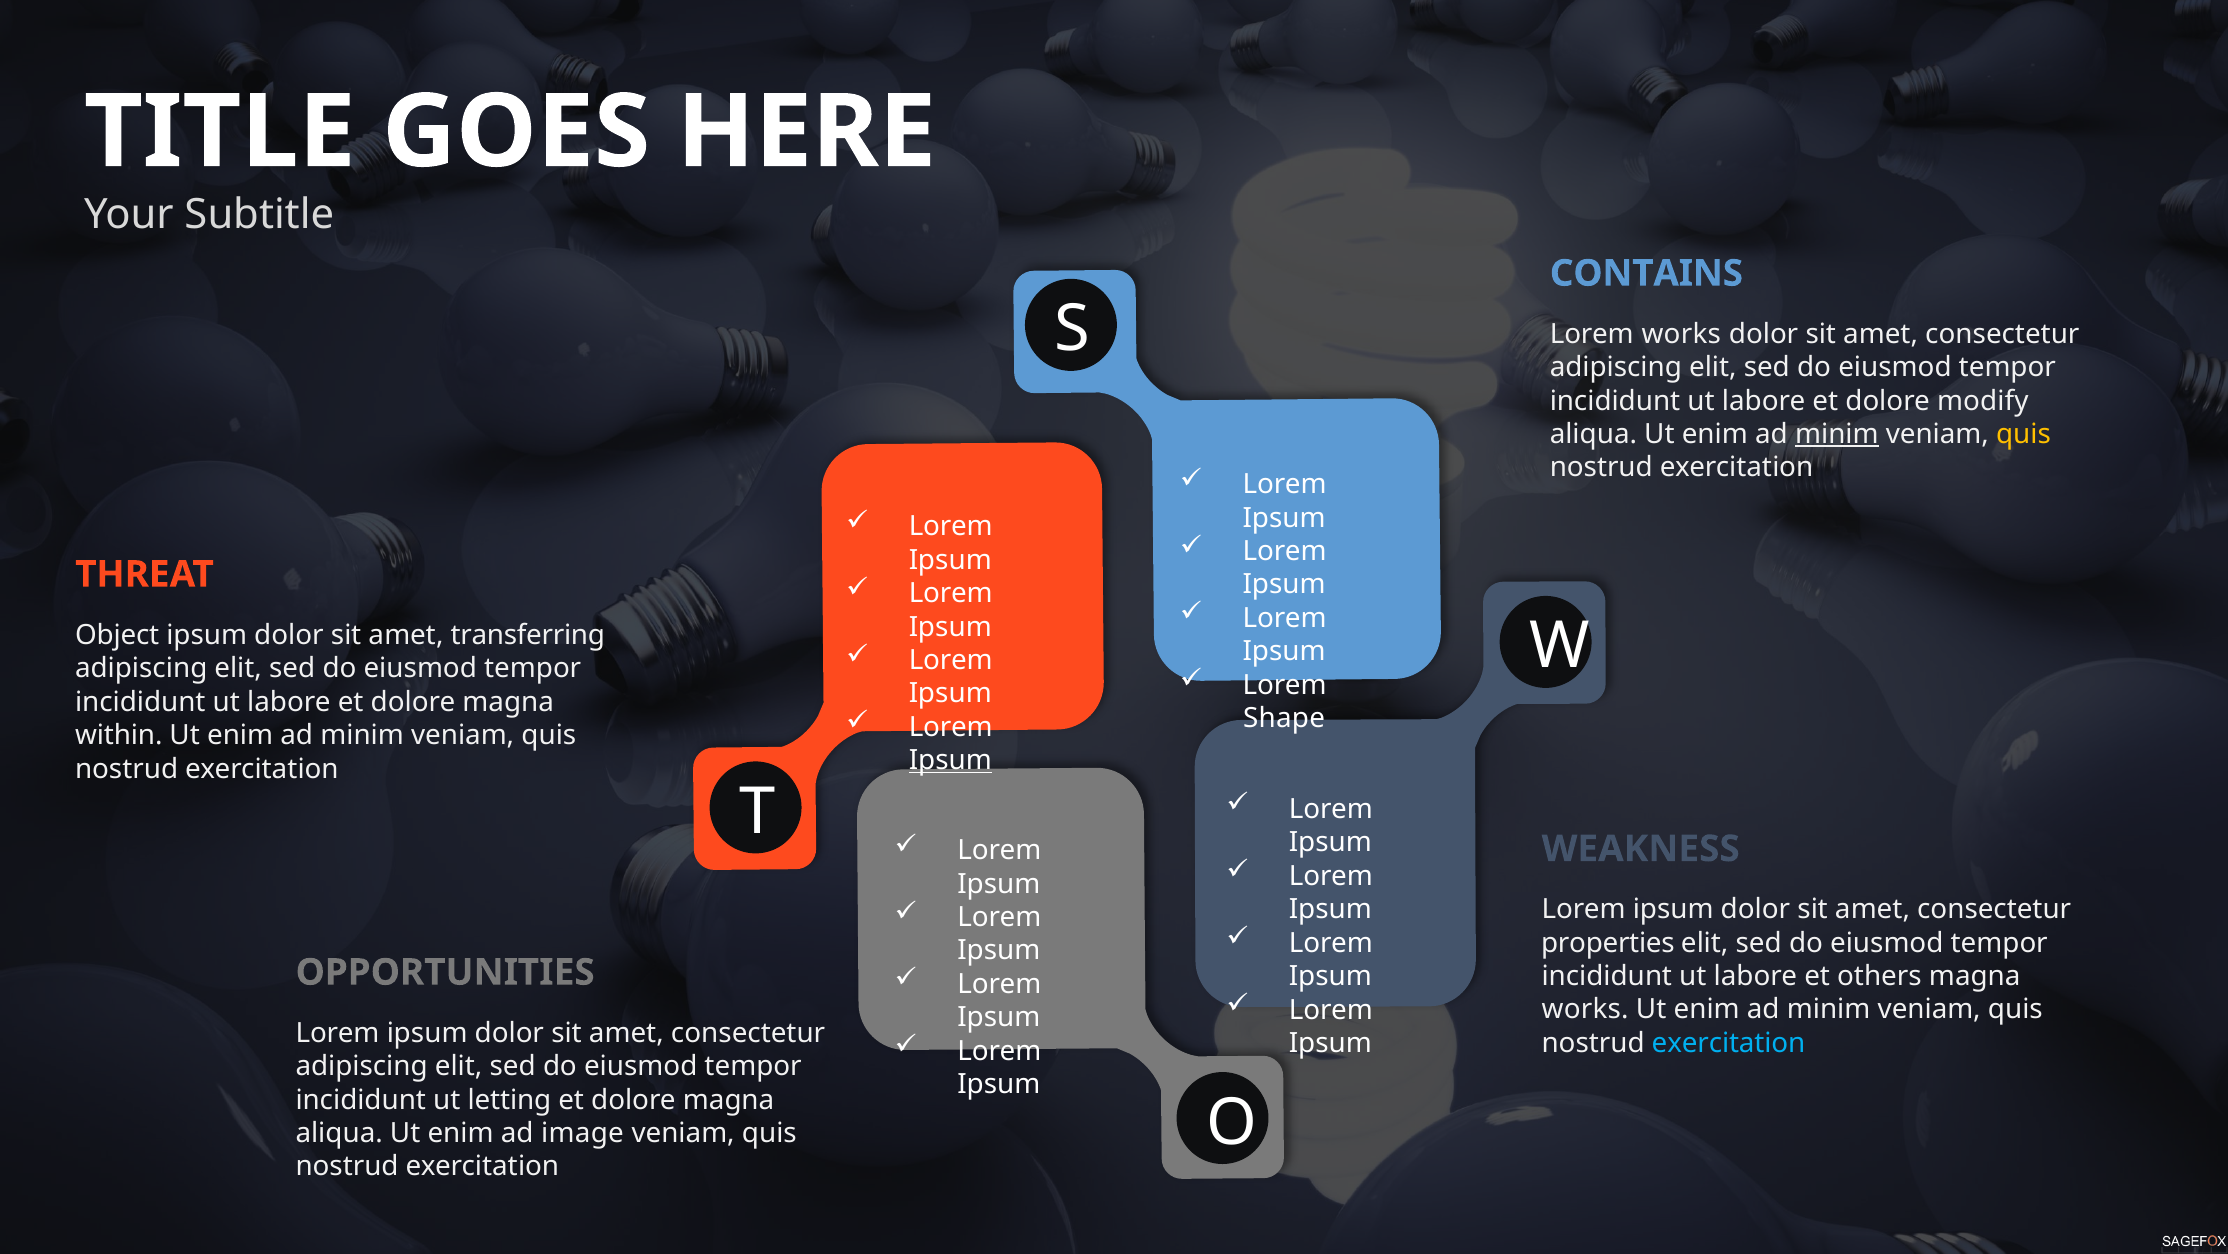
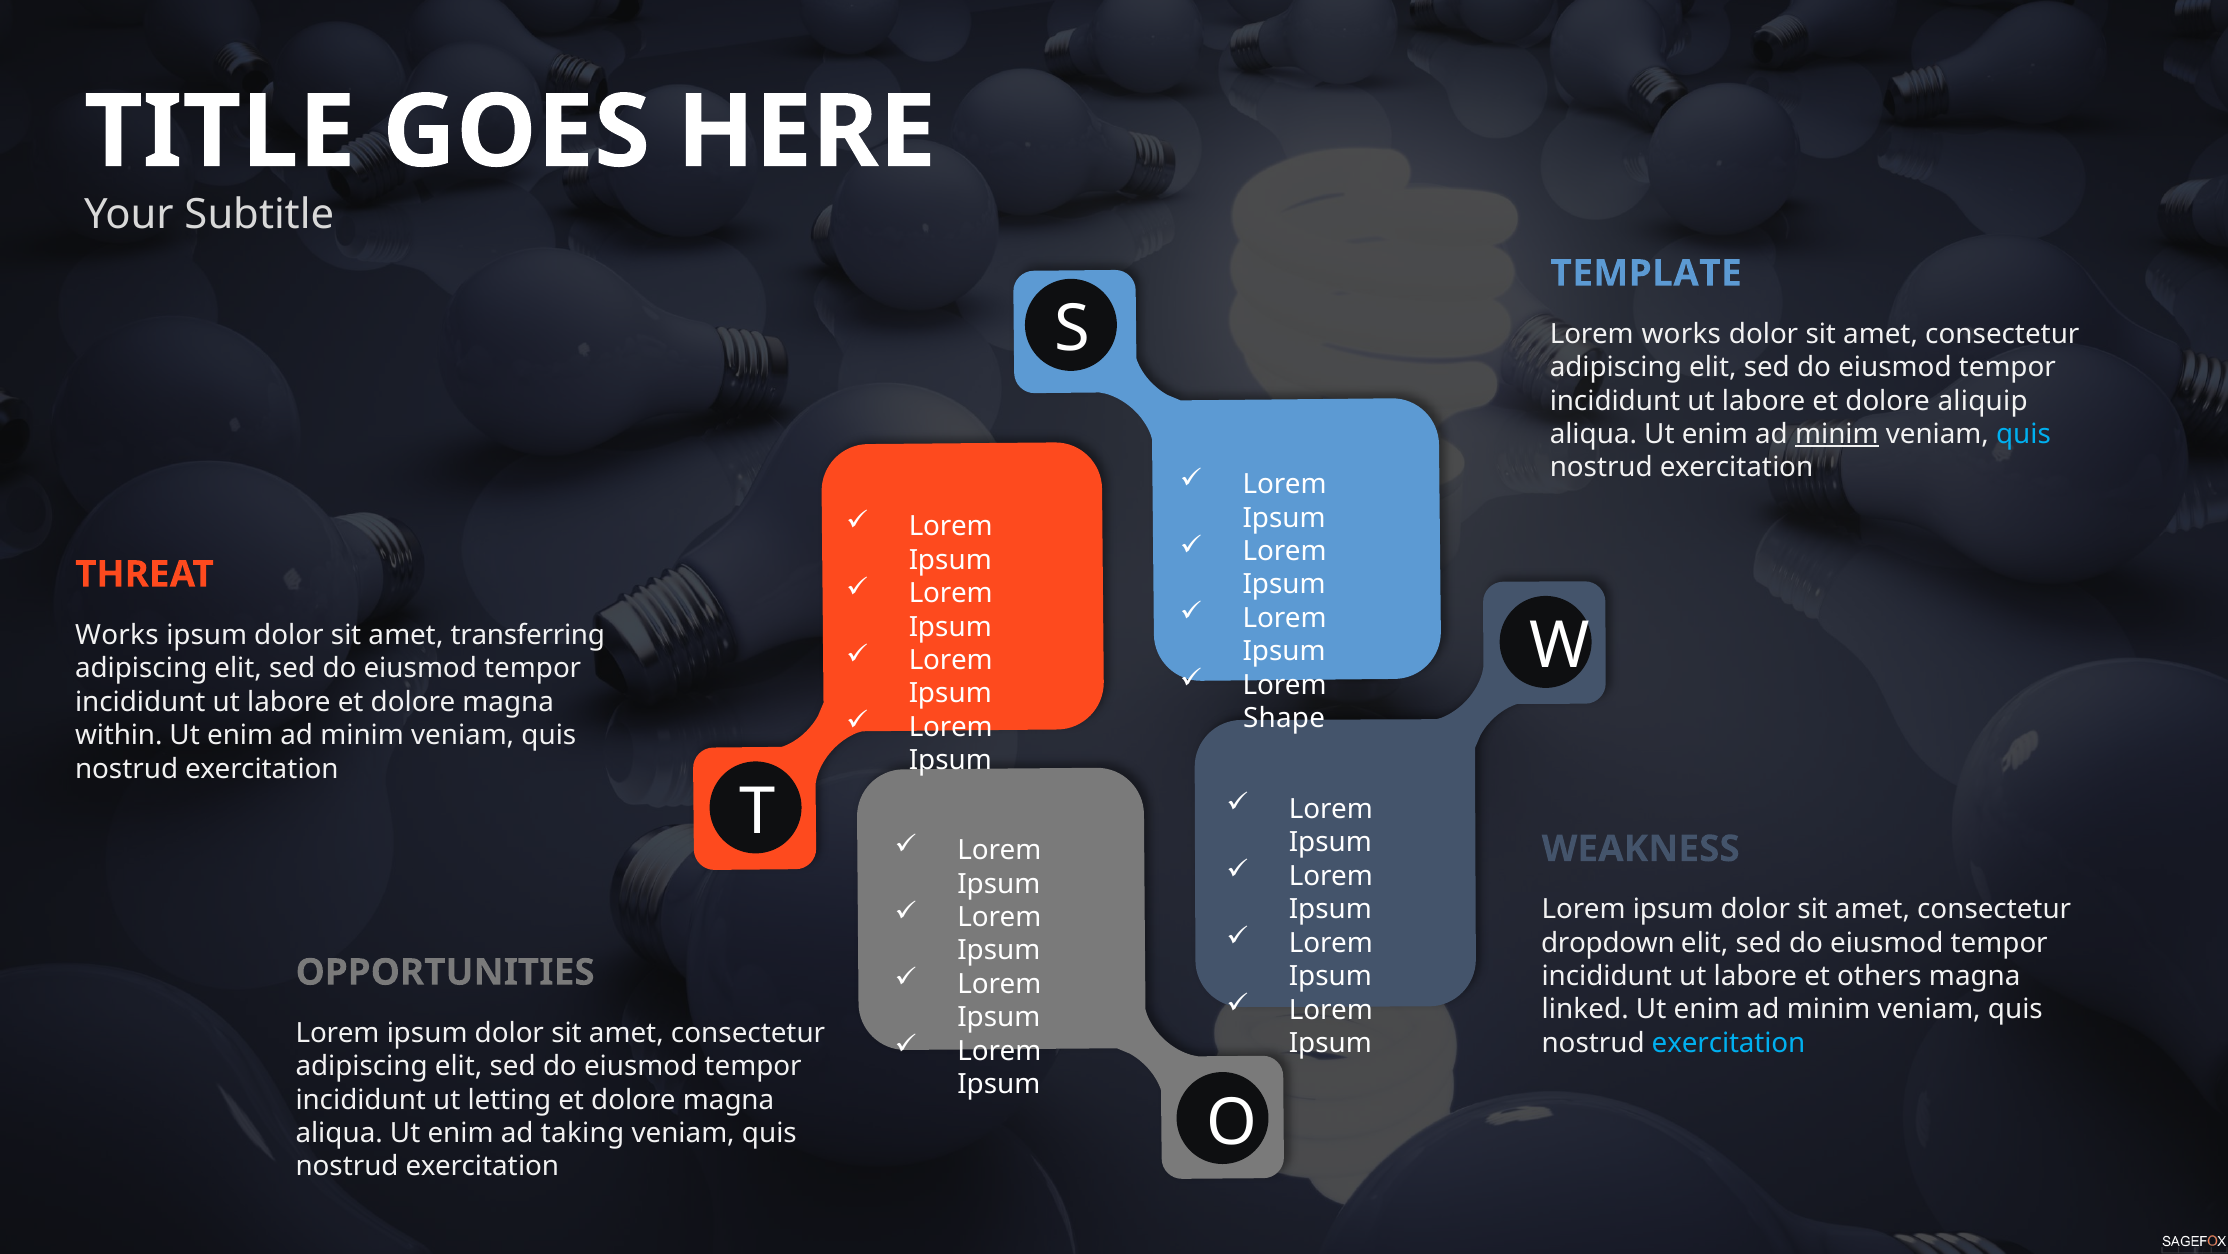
CONTAINS: CONTAINS -> TEMPLATE (1646, 273)
modify: modify -> aliquip (1983, 401)
quis colour: yellow -> light blue (2023, 434)
Object: Object -> Works (117, 635)
Ipsum underline: present -> none (950, 760)
properties: properties -> dropdown (1608, 942)
works: works -> linked (1585, 1009)
image: image -> taking (583, 1133)
